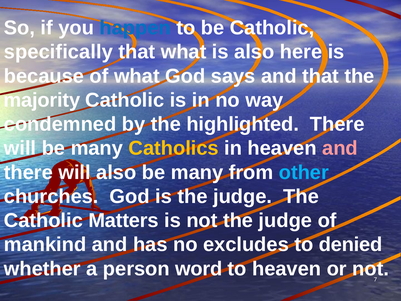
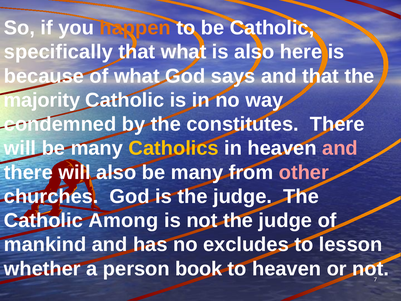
happen colour: blue -> orange (135, 28)
highlighted: highlighted -> constitutes (243, 124)
other colour: light blue -> pink (304, 172)
Matters: Matters -> Among (123, 220)
denied: denied -> lesson (351, 244)
word: word -> book (199, 269)
